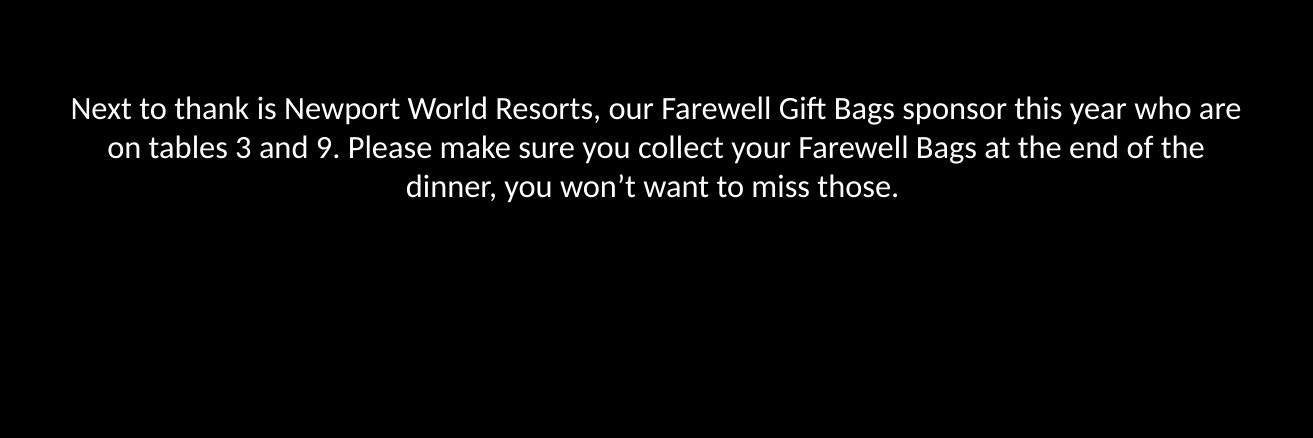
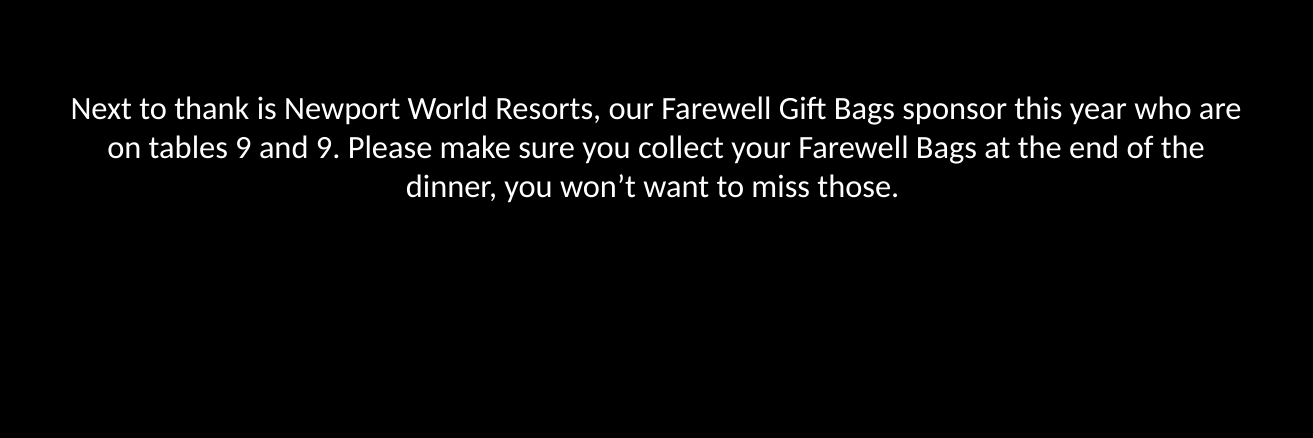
tables 3: 3 -> 9 (243, 147)
